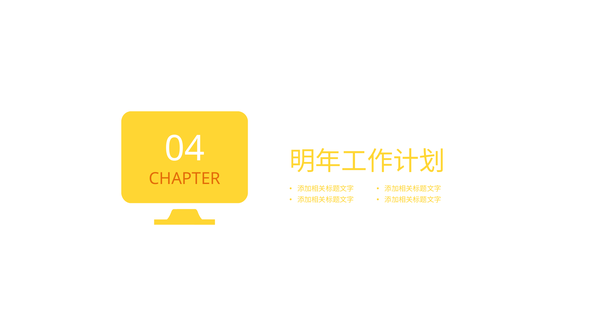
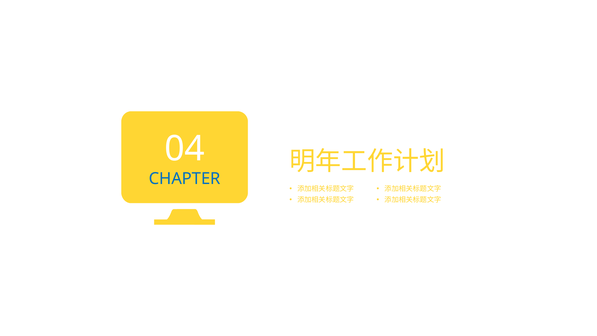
CHAPTER colour: orange -> blue (185, 179)
